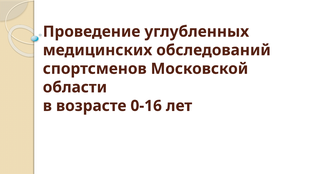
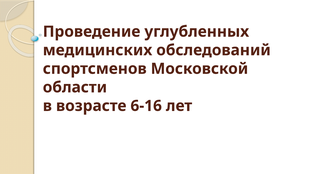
0-16: 0-16 -> 6-16 (146, 106)
